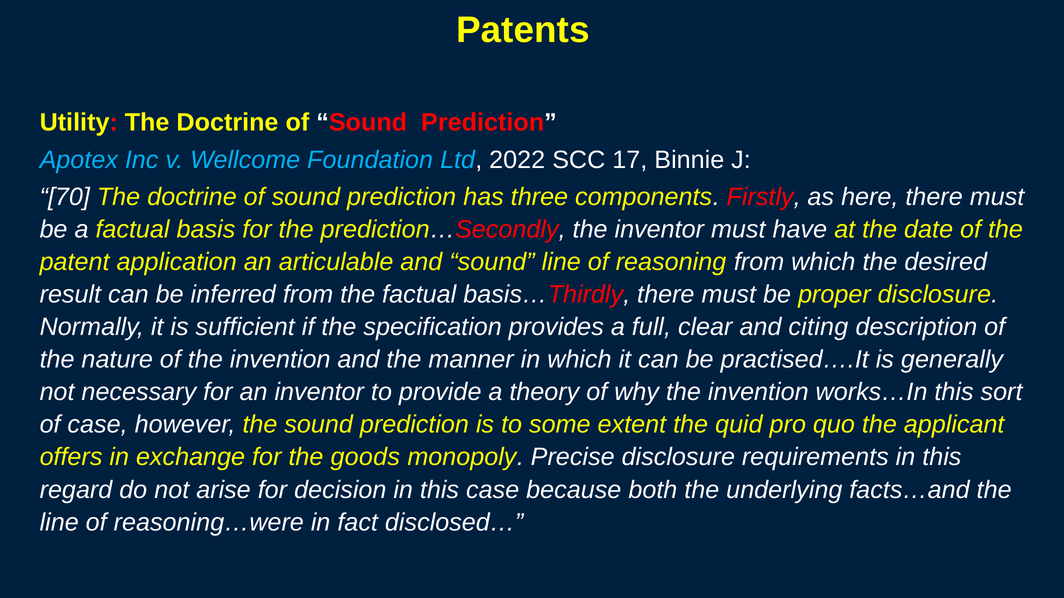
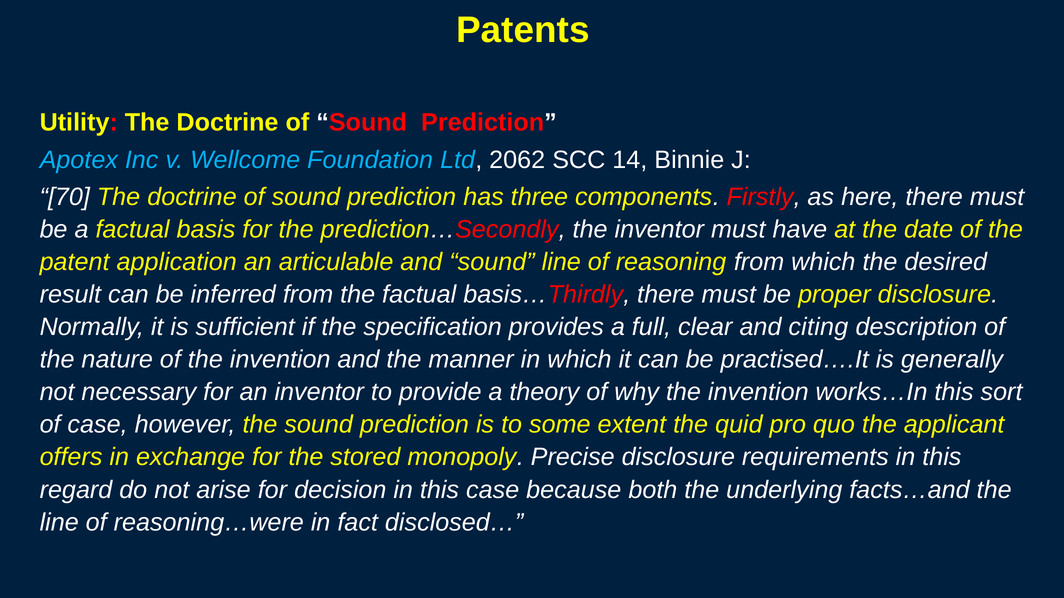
2022: 2022 -> 2062 (517, 160)
17: 17 -> 14 (630, 160)
goods: goods -> stored (365, 458)
